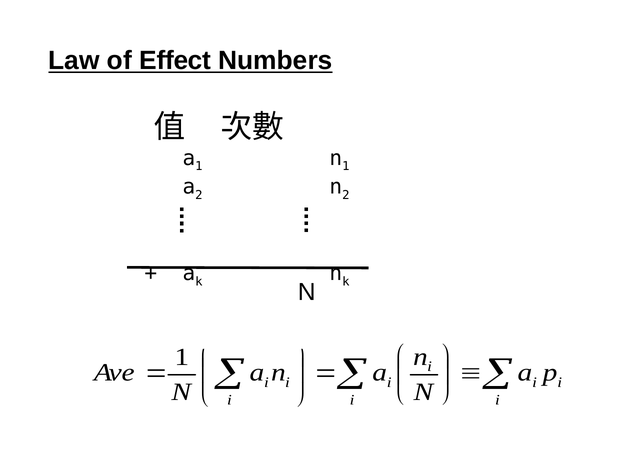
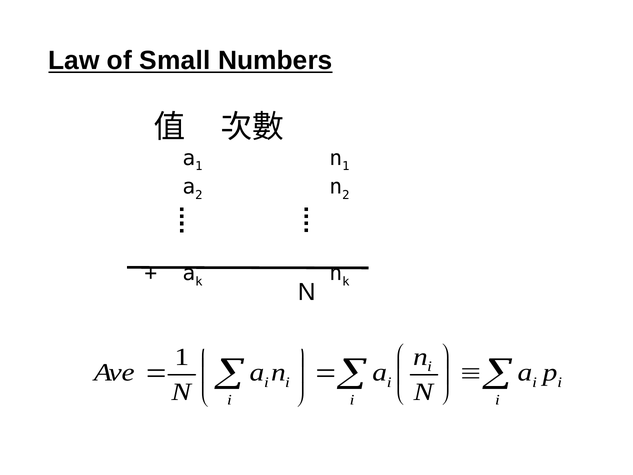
Effect: Effect -> Small (175, 61)
